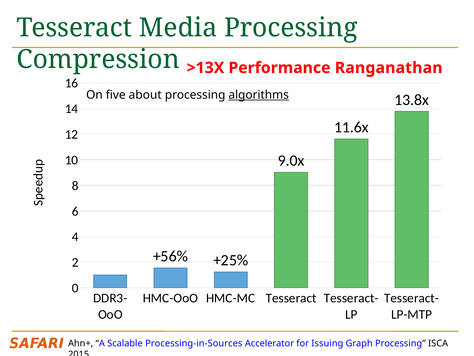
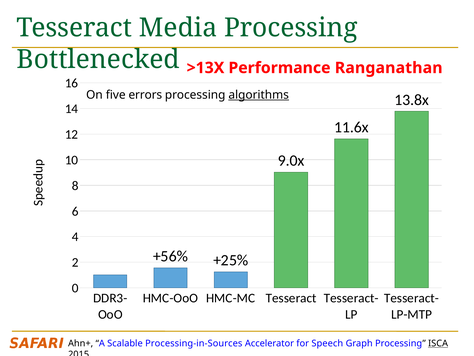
Compression: Compression -> Bottlenecked (98, 59)
about: about -> errors (145, 95)
Issuing: Issuing -> Speech (327, 343)
ISCA underline: none -> present (438, 343)
